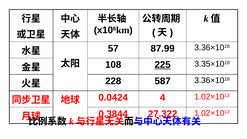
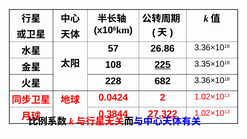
87.99: 87.99 -> 26.86 (163, 48)
587: 587 -> 682 (163, 81)
4: 4 -> 2 (163, 97)
27.322 underline: none -> present (163, 114)
